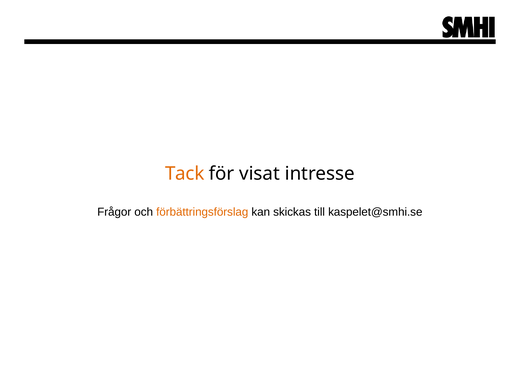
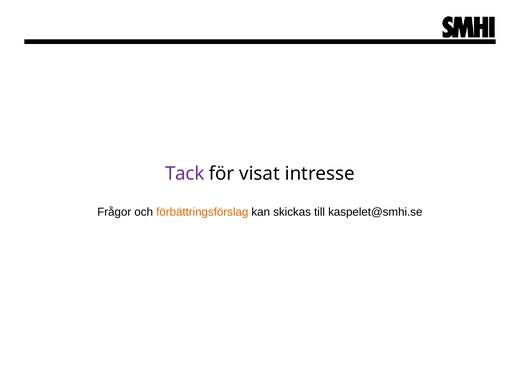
Tack colour: orange -> purple (185, 174)
